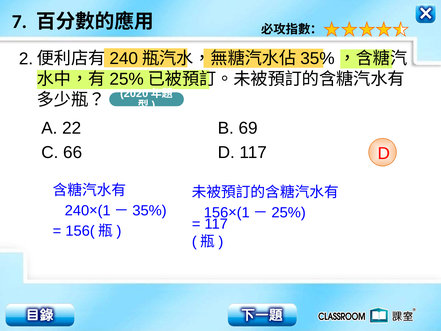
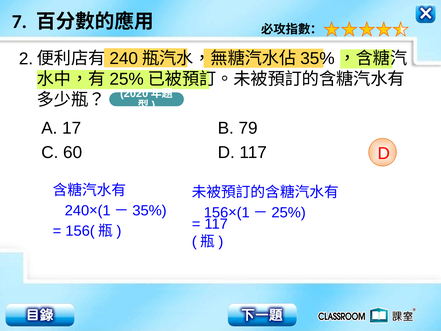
22: 22 -> 17 (72, 128)
69: 69 -> 79 (248, 128)
66: 66 -> 60 (73, 152)
